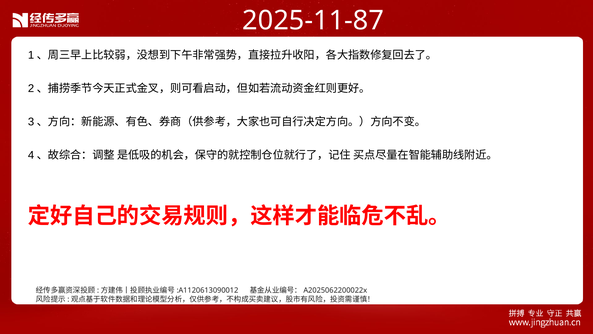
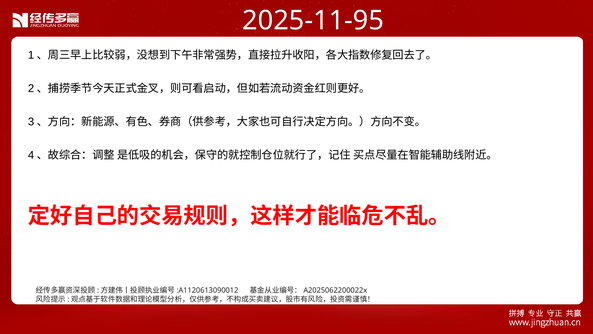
2025-11-87: 2025-11-87 -> 2025-11-95 (313, 20)
